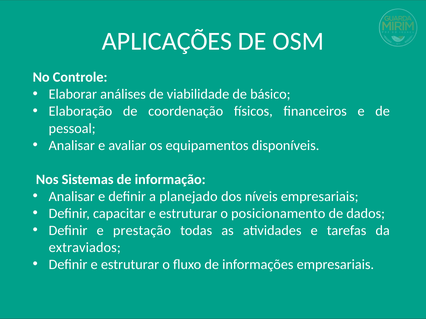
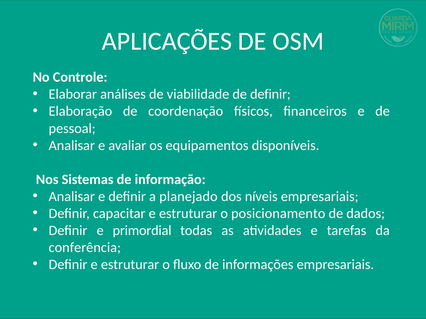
de básico: básico -> definir (270, 94)
prestação: prestação -> primordial (142, 231)
extraviados: extraviados -> conferência (85, 248)
